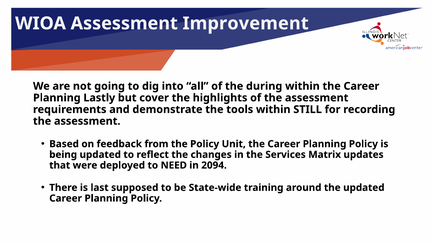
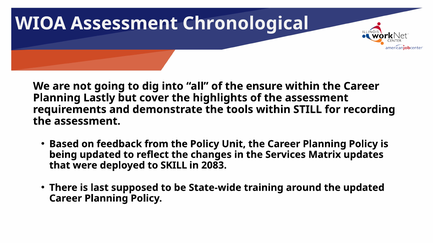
Improvement: Improvement -> Chronological (246, 23)
during: during -> ensure (264, 86)
NEED: NEED -> SKILL (174, 166)
2094: 2094 -> 2083 (214, 166)
